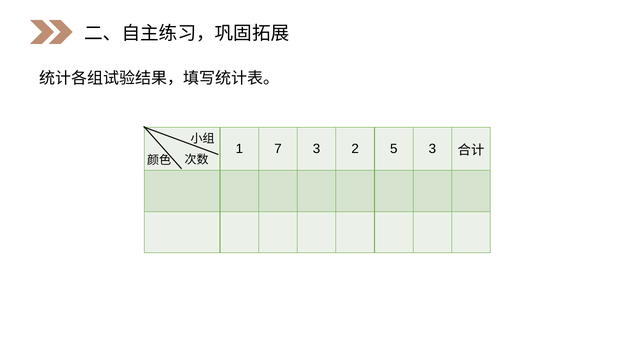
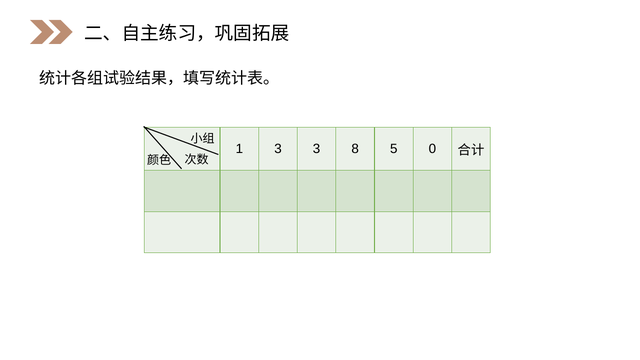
1 7: 7 -> 3 (278, 149)
2: 2 -> 8 (355, 149)
5 3: 3 -> 0 (432, 149)
